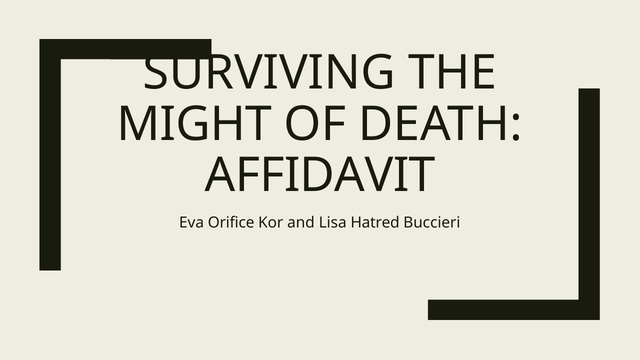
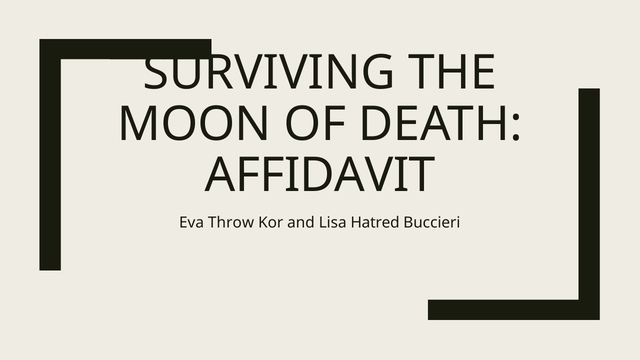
MIGHT: MIGHT -> MOON (194, 124)
Orifice: Orifice -> Throw (231, 223)
